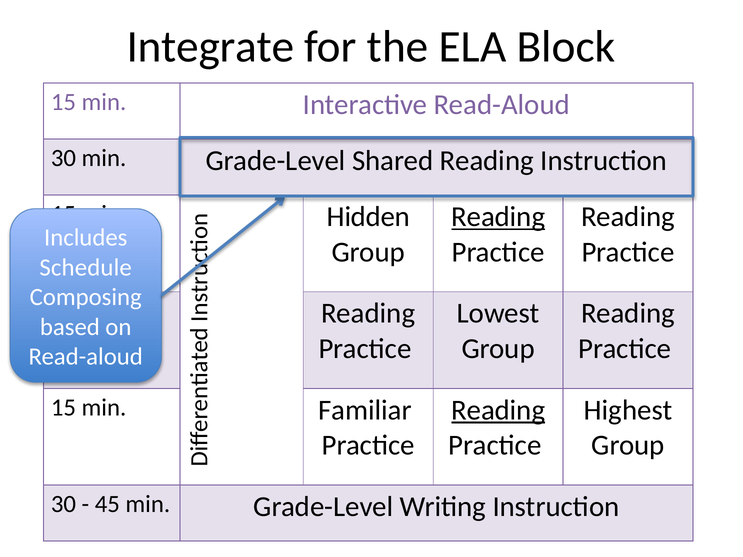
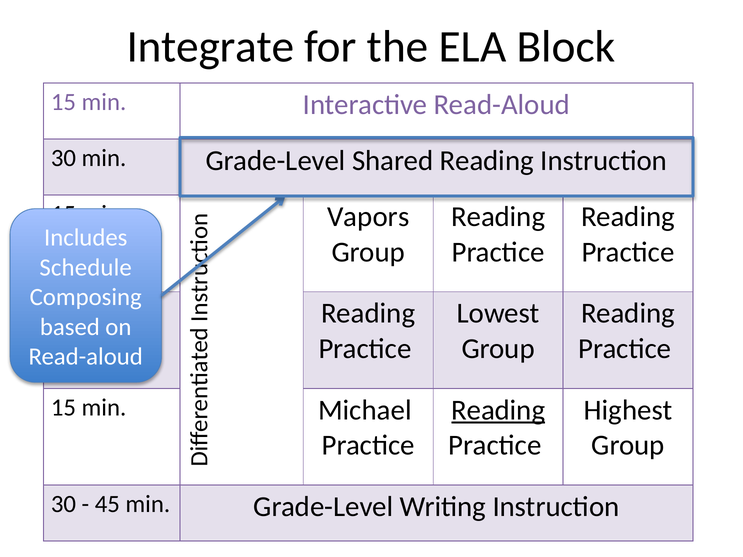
Reading underline: present -> none (498, 217)
Hidden: Hidden -> Vapors (368, 217)
Familiar: Familiar -> Michael (365, 410)
